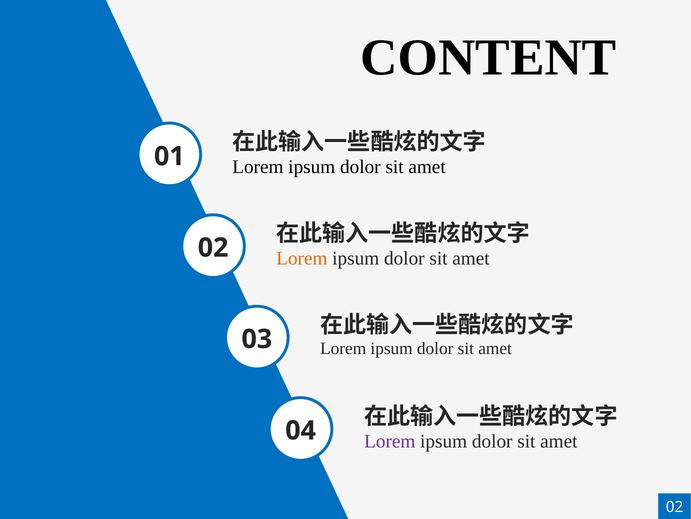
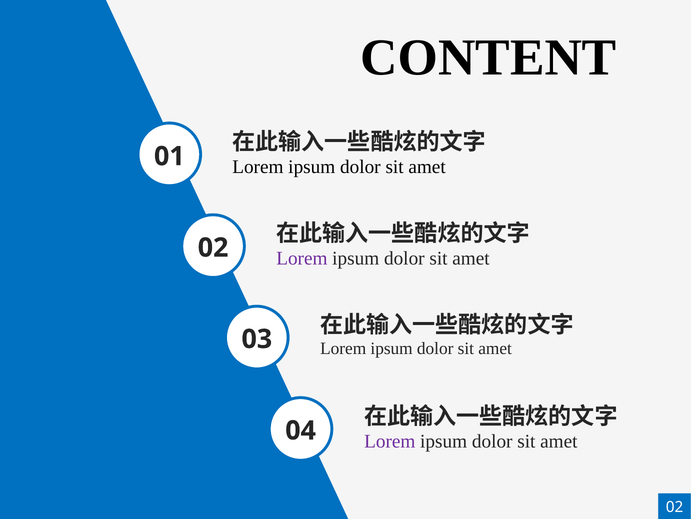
Lorem colour: orange -> purple (302, 258)
